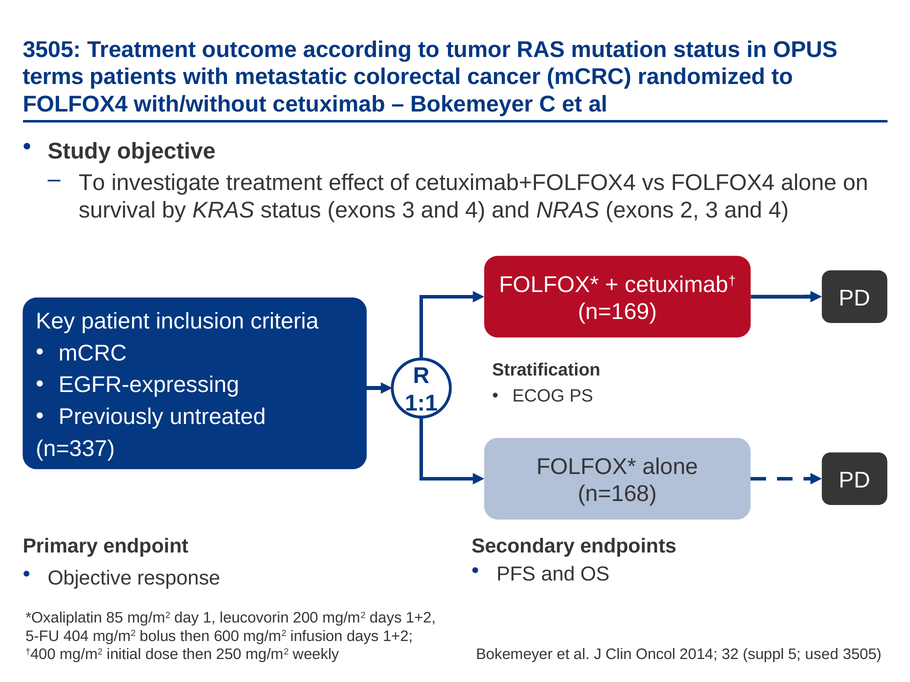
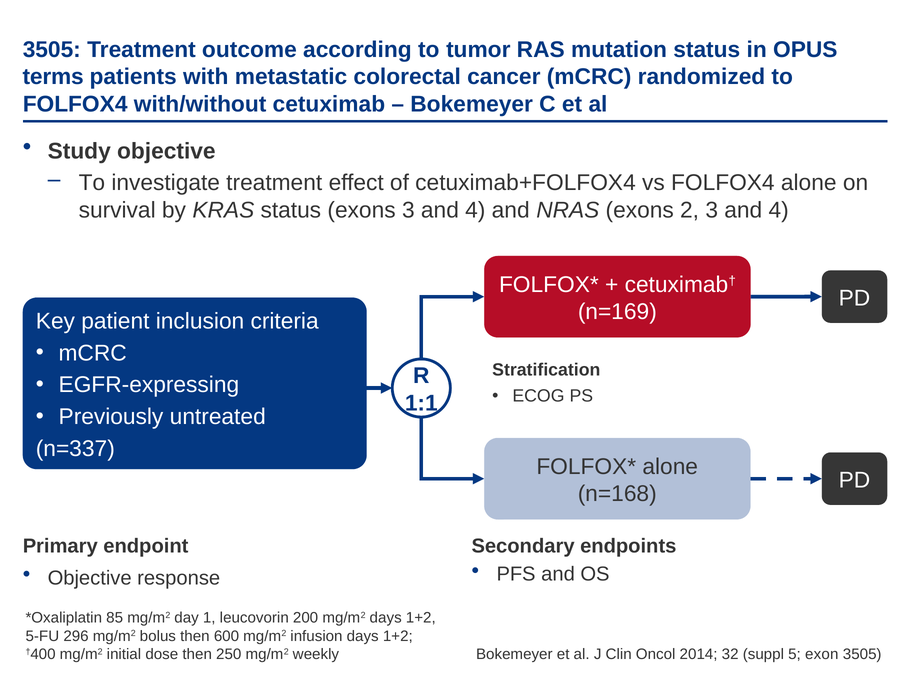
404: 404 -> 296 (76, 636)
used: used -> exon (822, 655)
